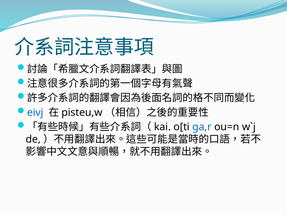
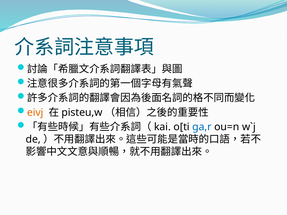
eivj colour: blue -> orange (35, 113)
